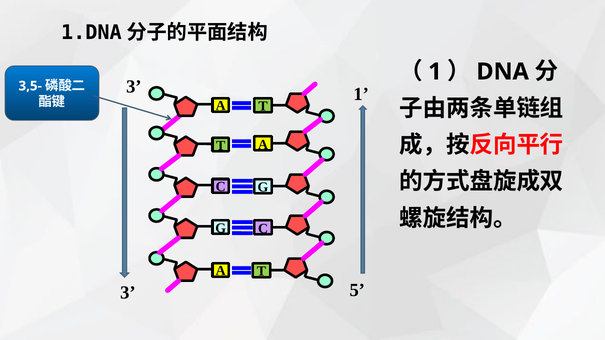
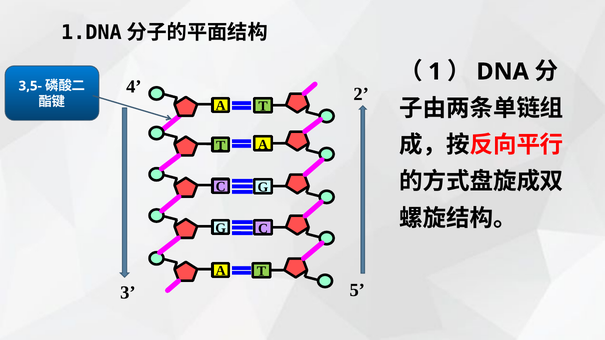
3: 3 -> 4 (134, 87)
1: 1 -> 2 (361, 94)
